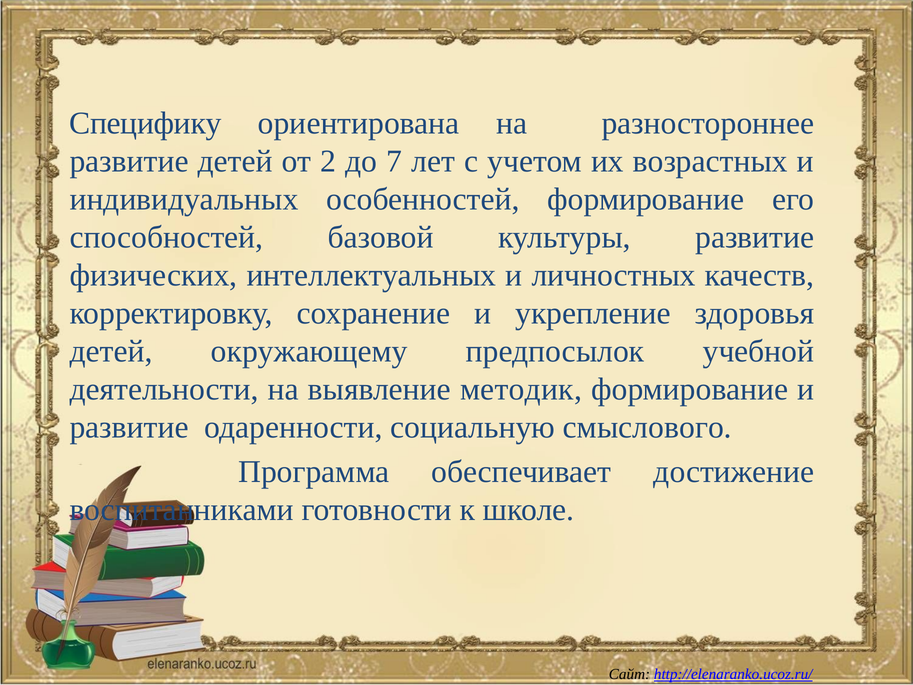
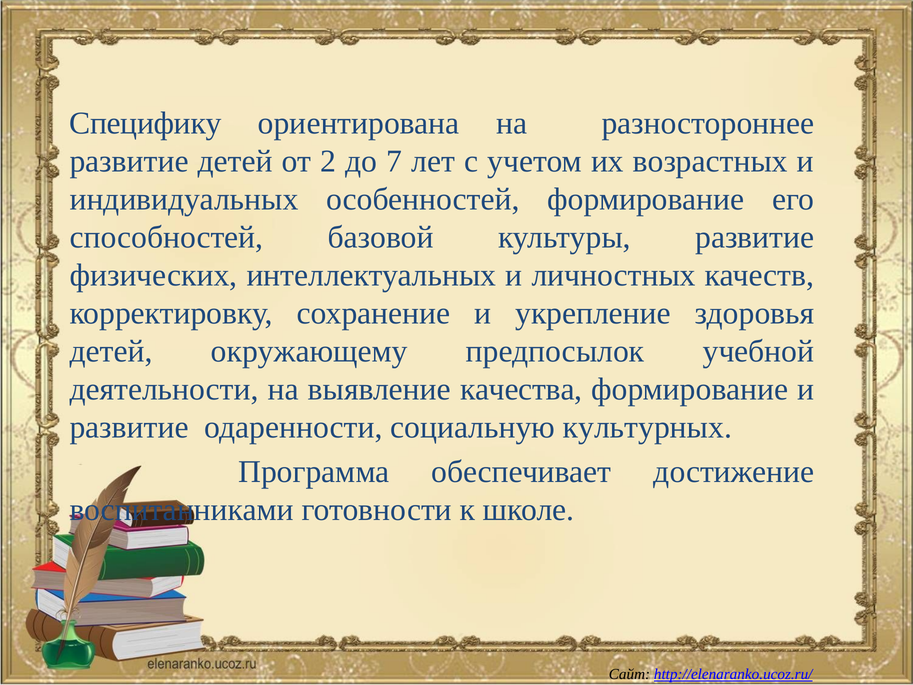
методик: методик -> качества (521, 389)
смыслового: смыслового -> культурных (647, 427)
